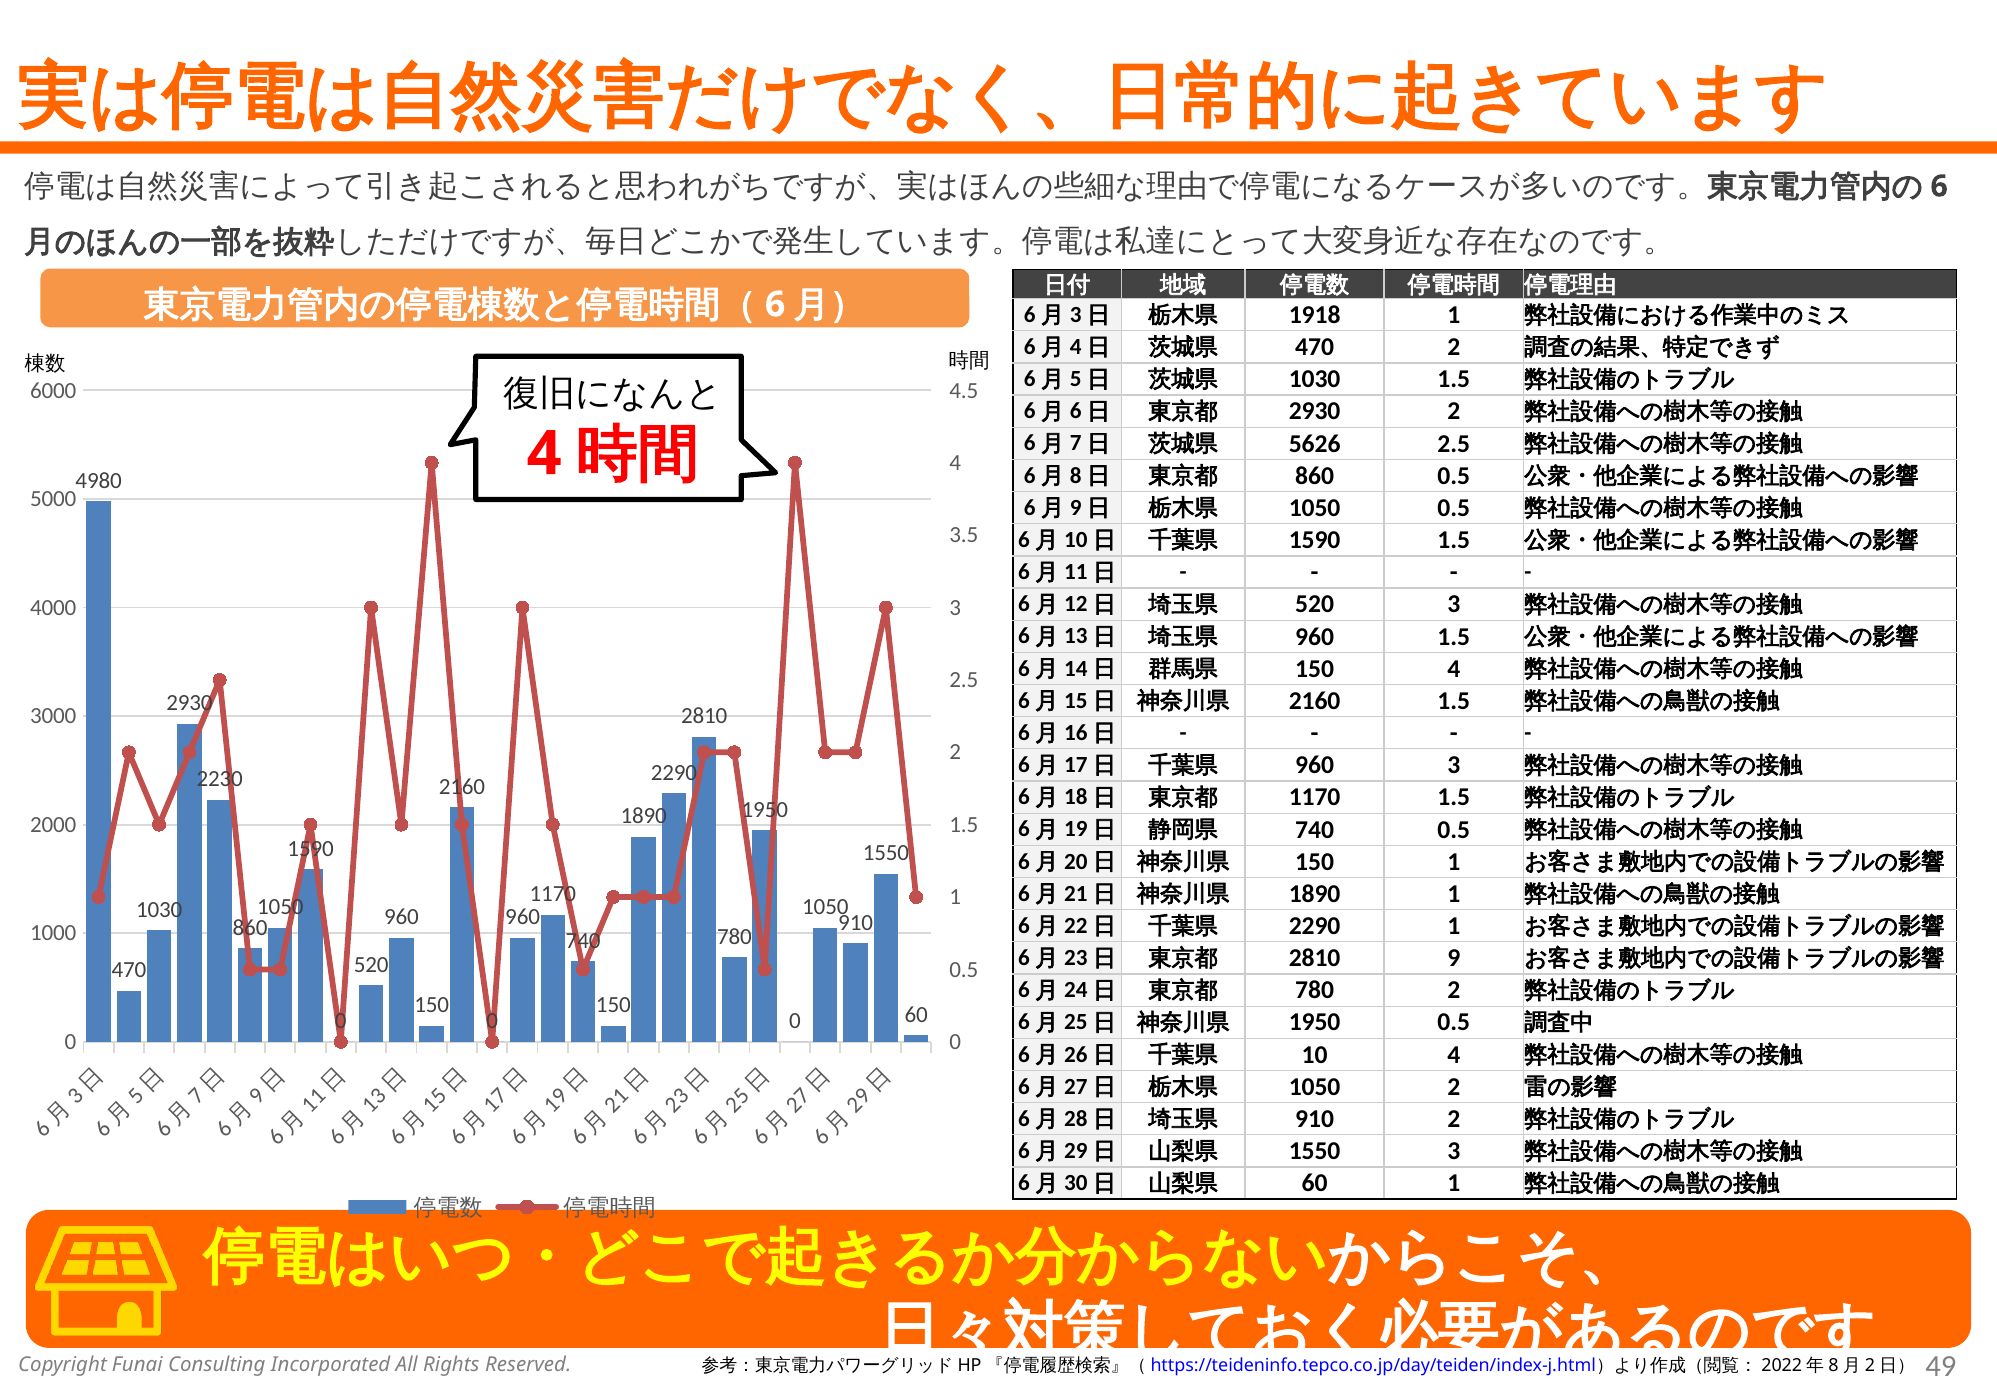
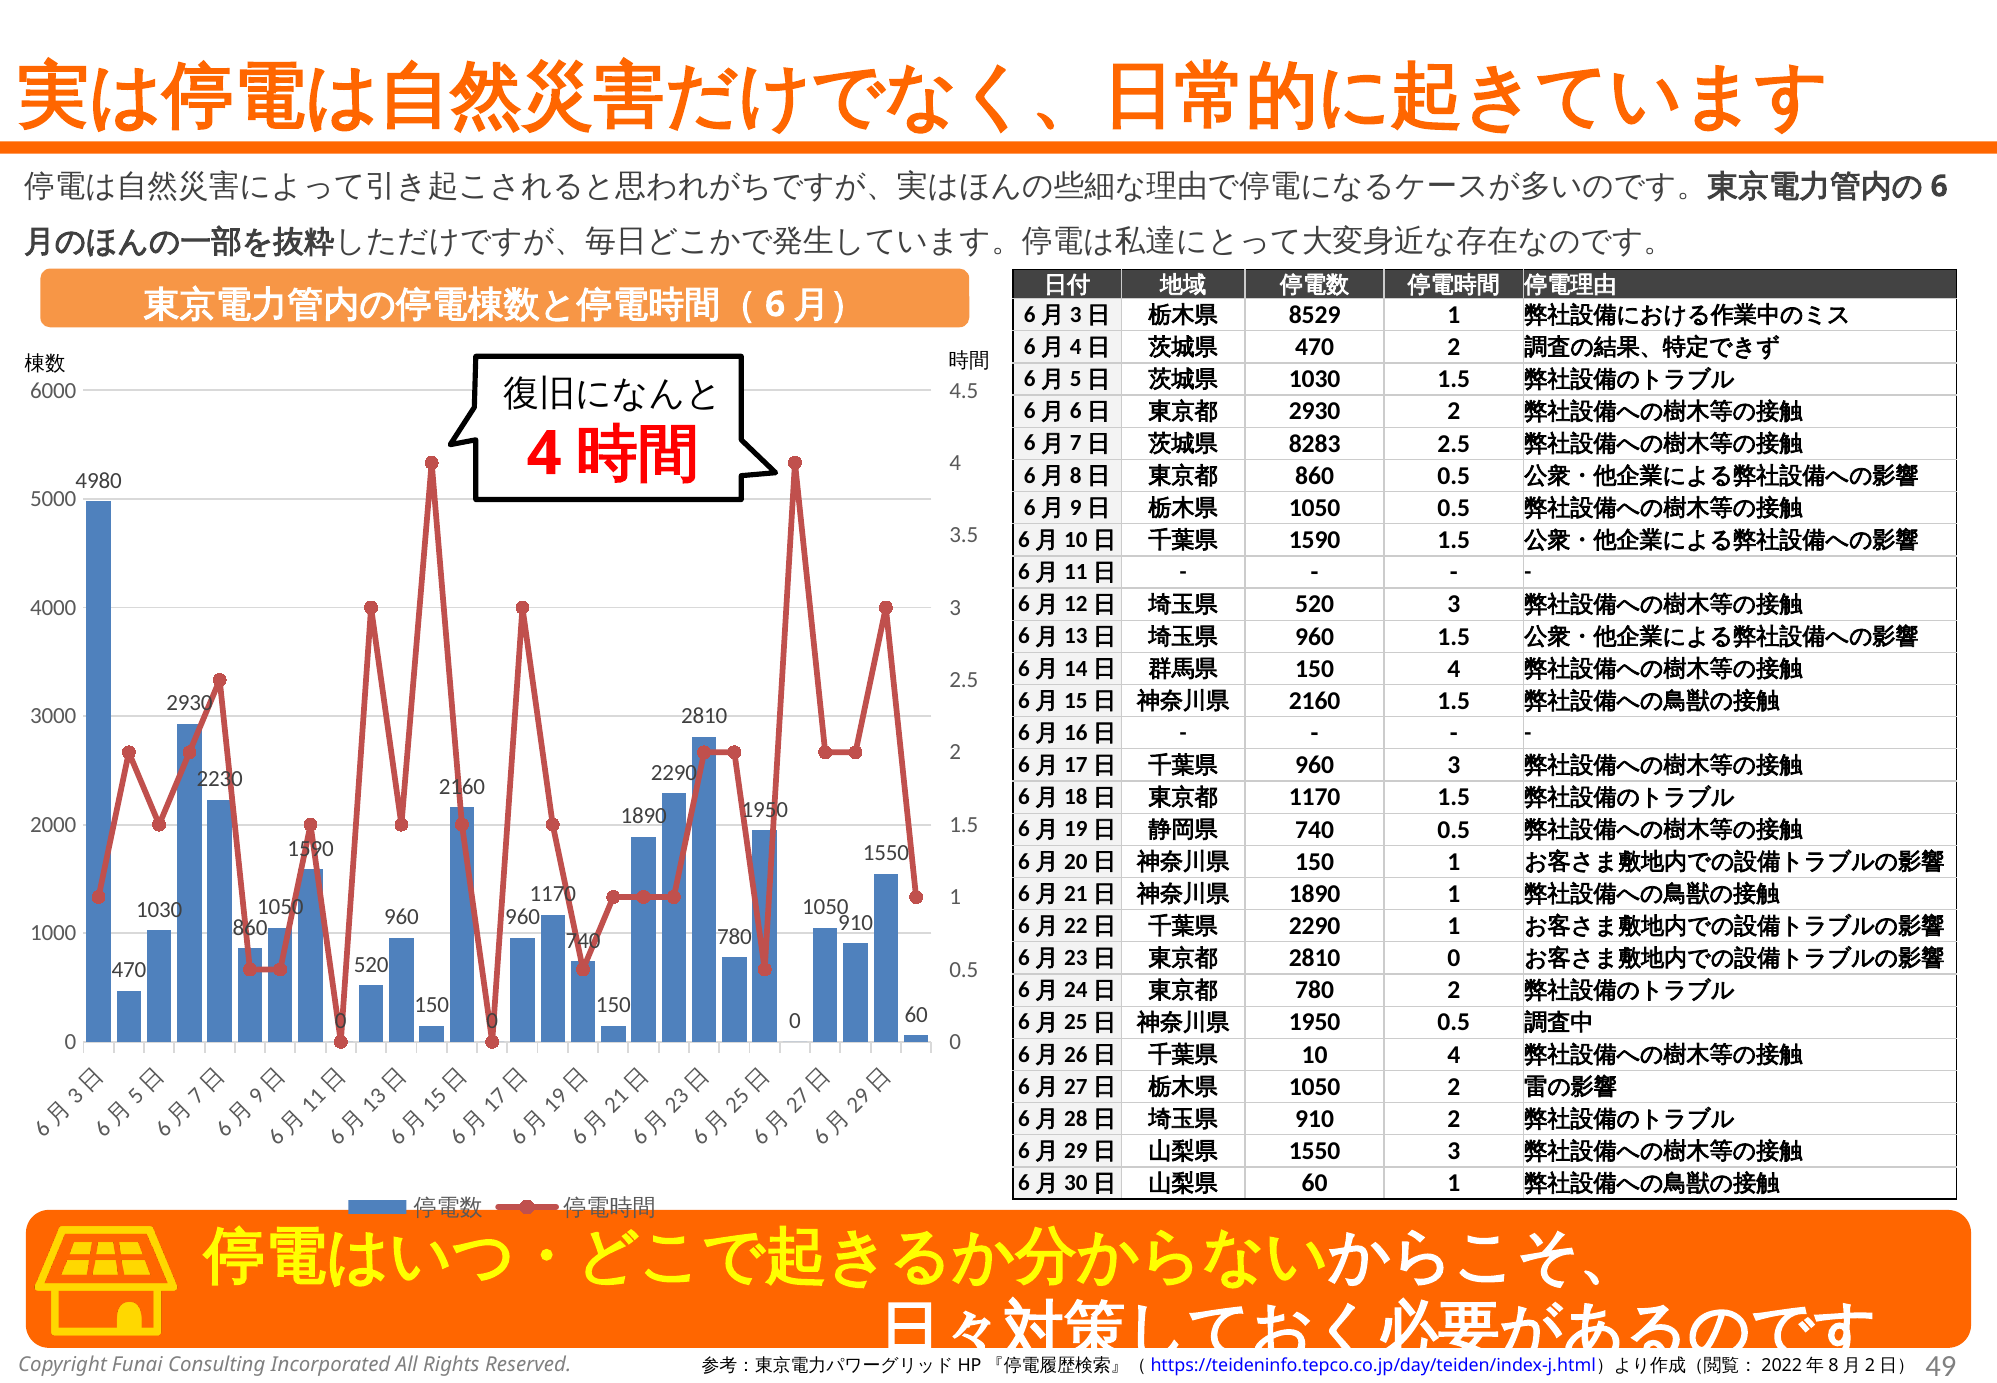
1918: 1918 -> 8529 (1315, 315)
5626: 5626 -> 8283 (1315, 443)
2810 9: 9 -> 0 (1454, 958)
